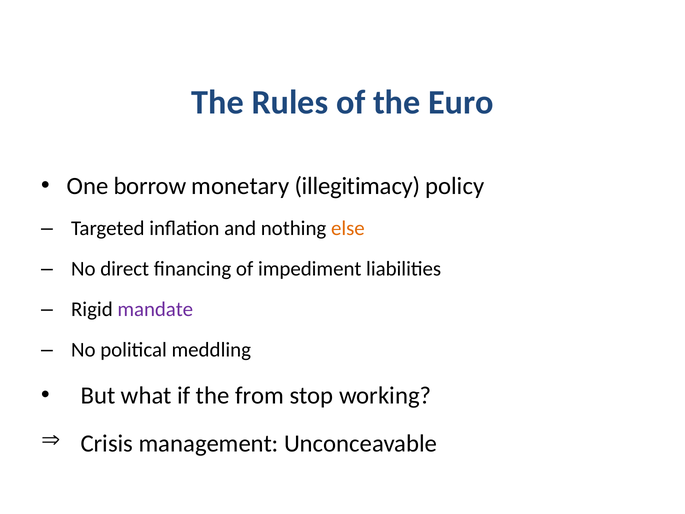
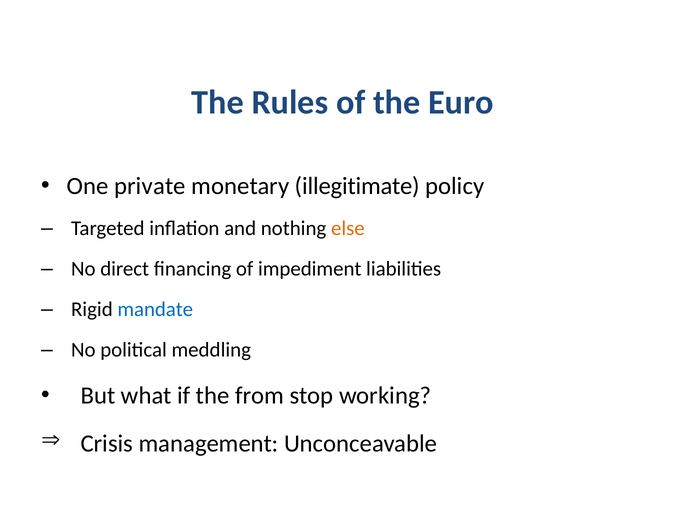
borrow: borrow -> private (150, 186)
illegitimacy: illegitimacy -> illegitimate (357, 186)
mandate colour: purple -> blue (155, 309)
